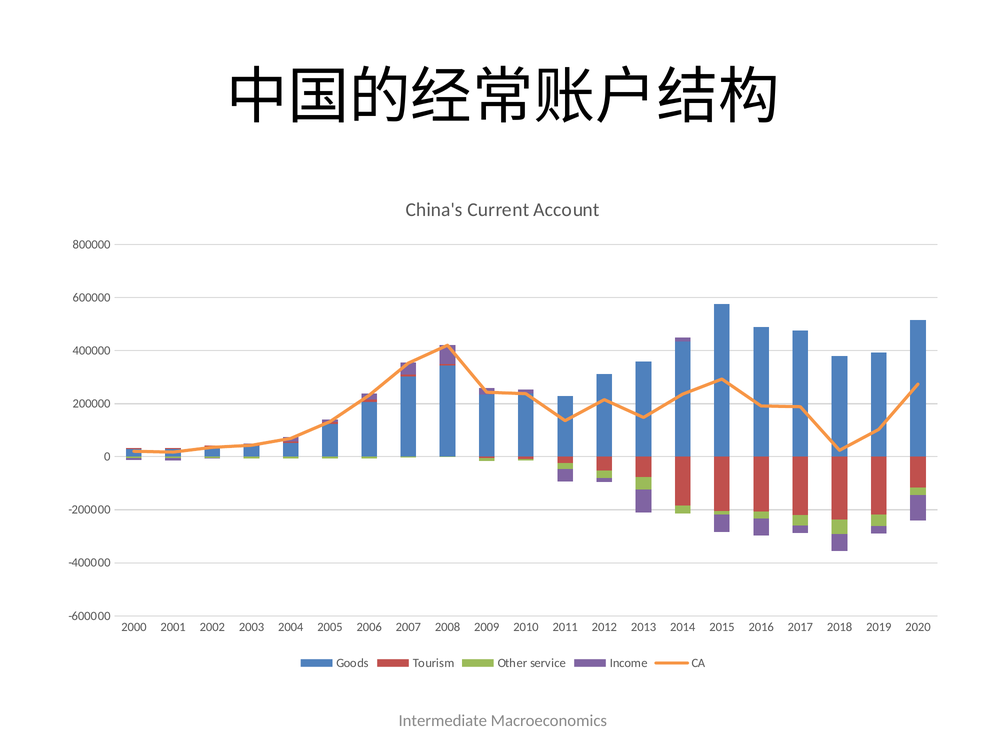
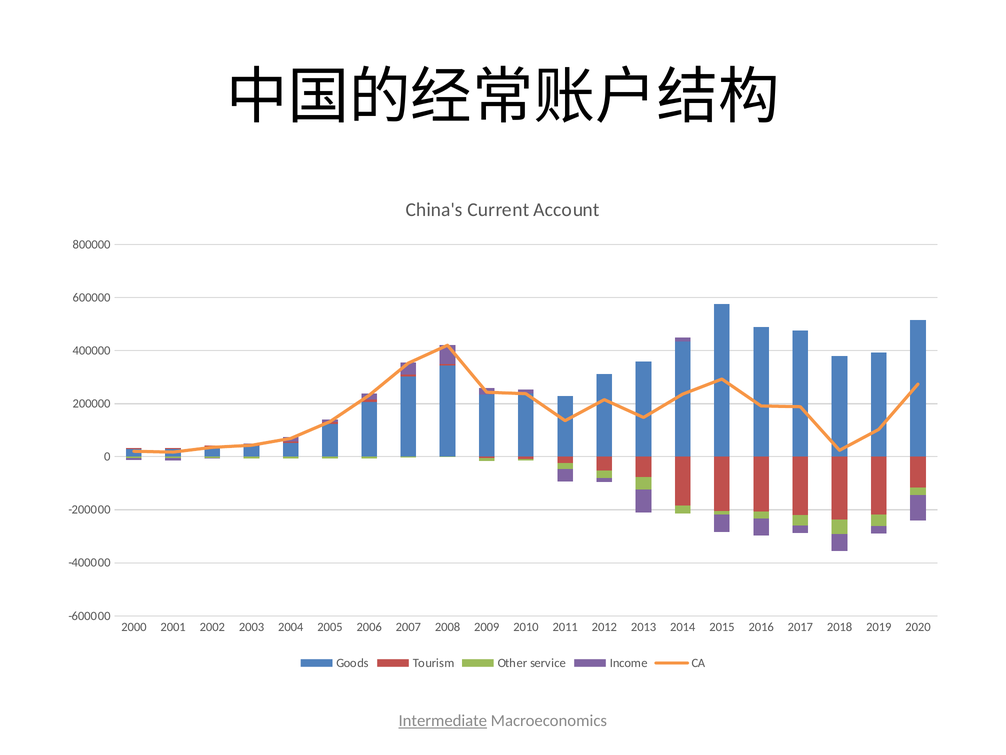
Intermediate underline: none -> present (443, 720)
